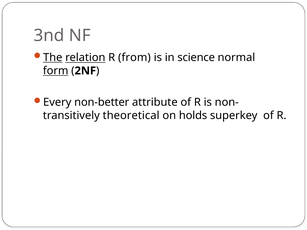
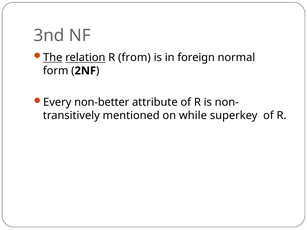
science: science -> foreign (196, 58)
form underline: present -> none (56, 71)
theoretical: theoretical -> mentioned (131, 116)
holds: holds -> while (193, 116)
